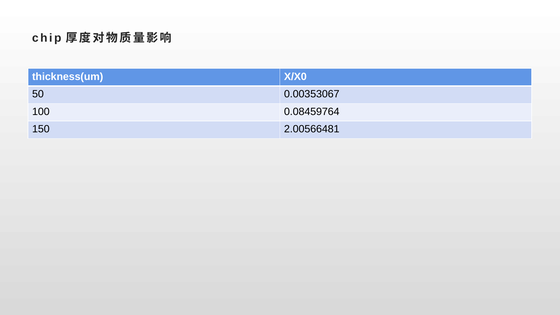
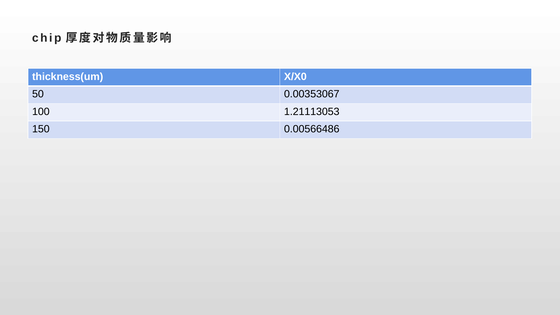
0.08459764: 0.08459764 -> 1.21113053 (312, 112)
2.00566481: 2.00566481 -> 0.00566486 (312, 129)
